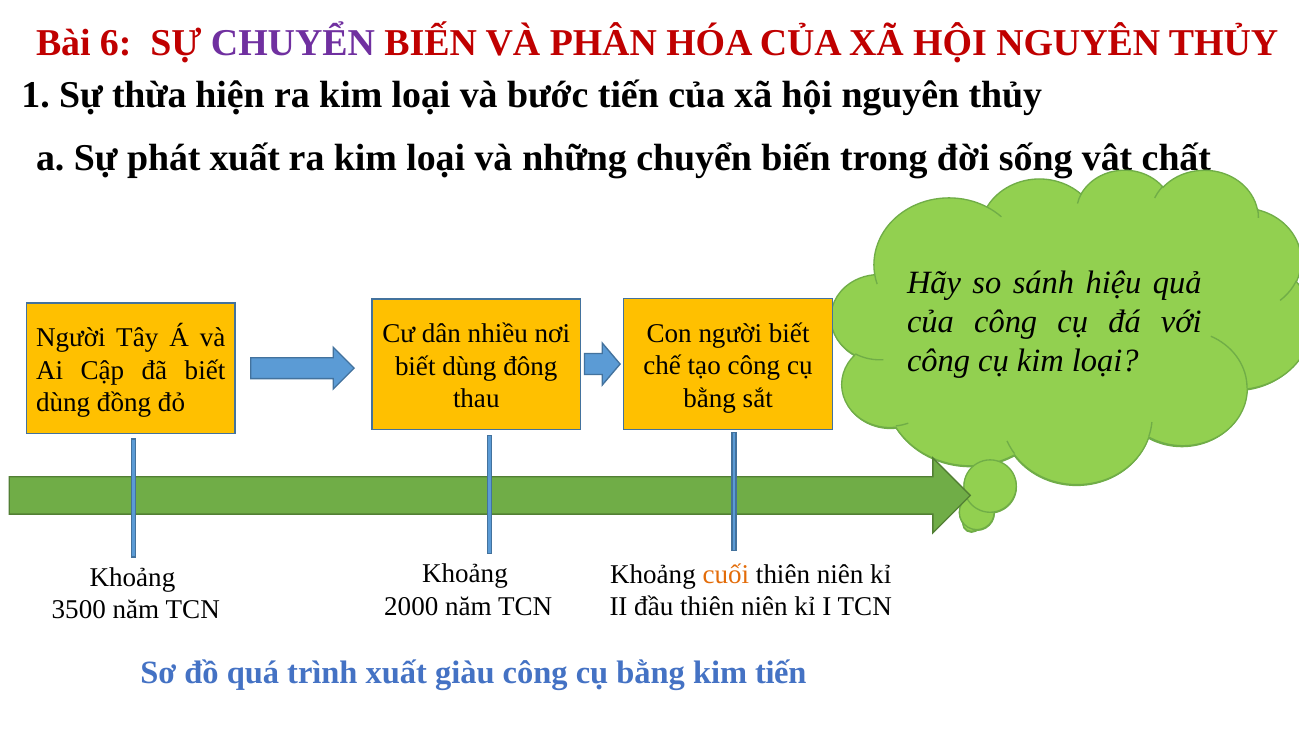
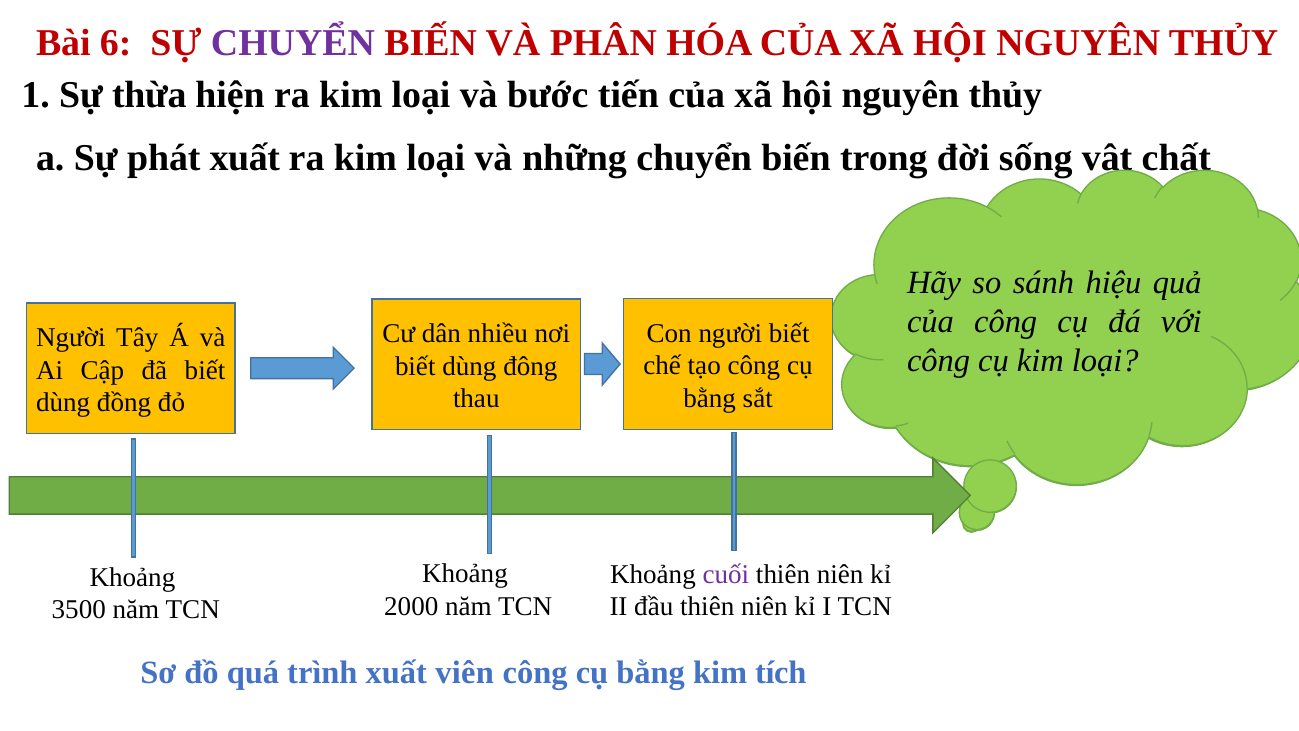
cuối colour: orange -> purple (726, 574)
giàu: giàu -> viên (465, 673)
kim tiến: tiến -> tích (781, 673)
